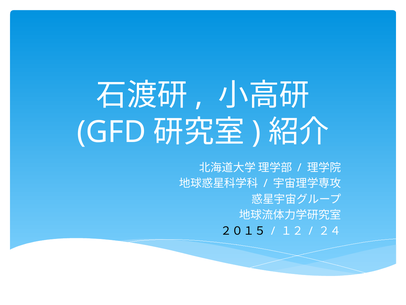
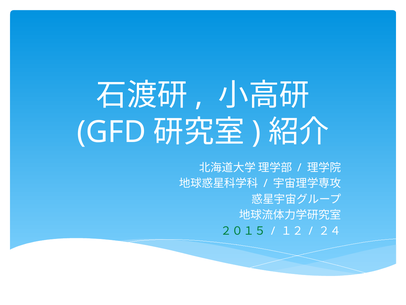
２０１５ colour: black -> green (243, 231)
